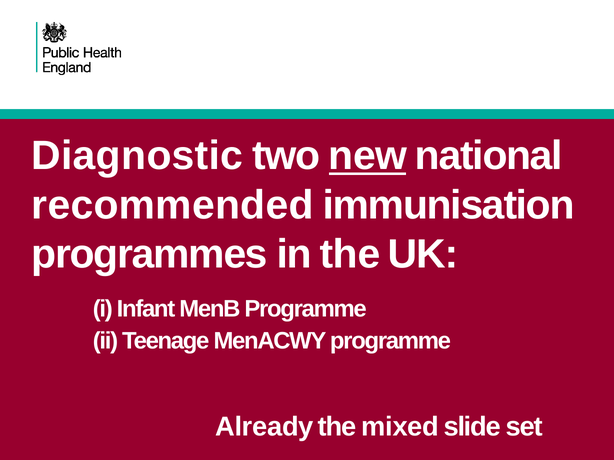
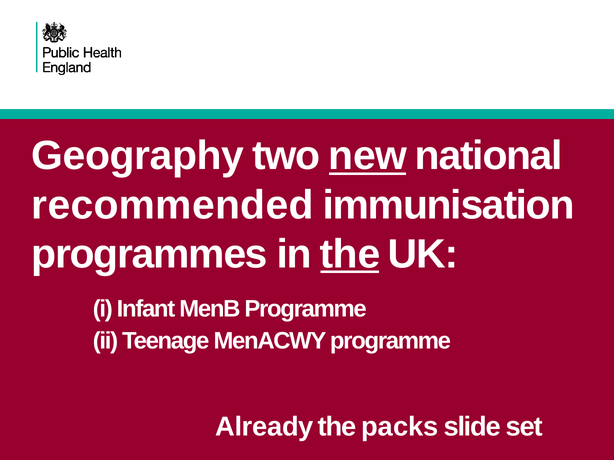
Diagnostic: Diagnostic -> Geography (138, 156)
the underline: none -> present (350, 254)
mixed: mixed -> packs (400, 427)
